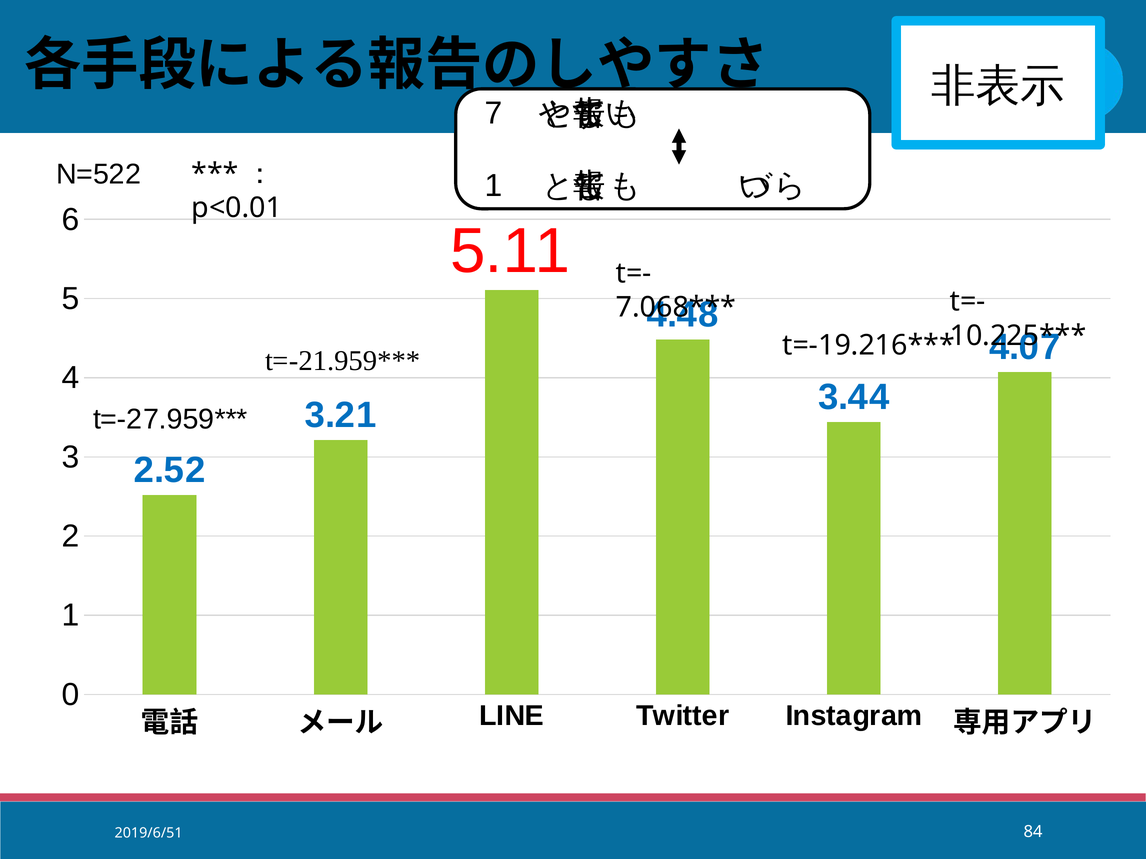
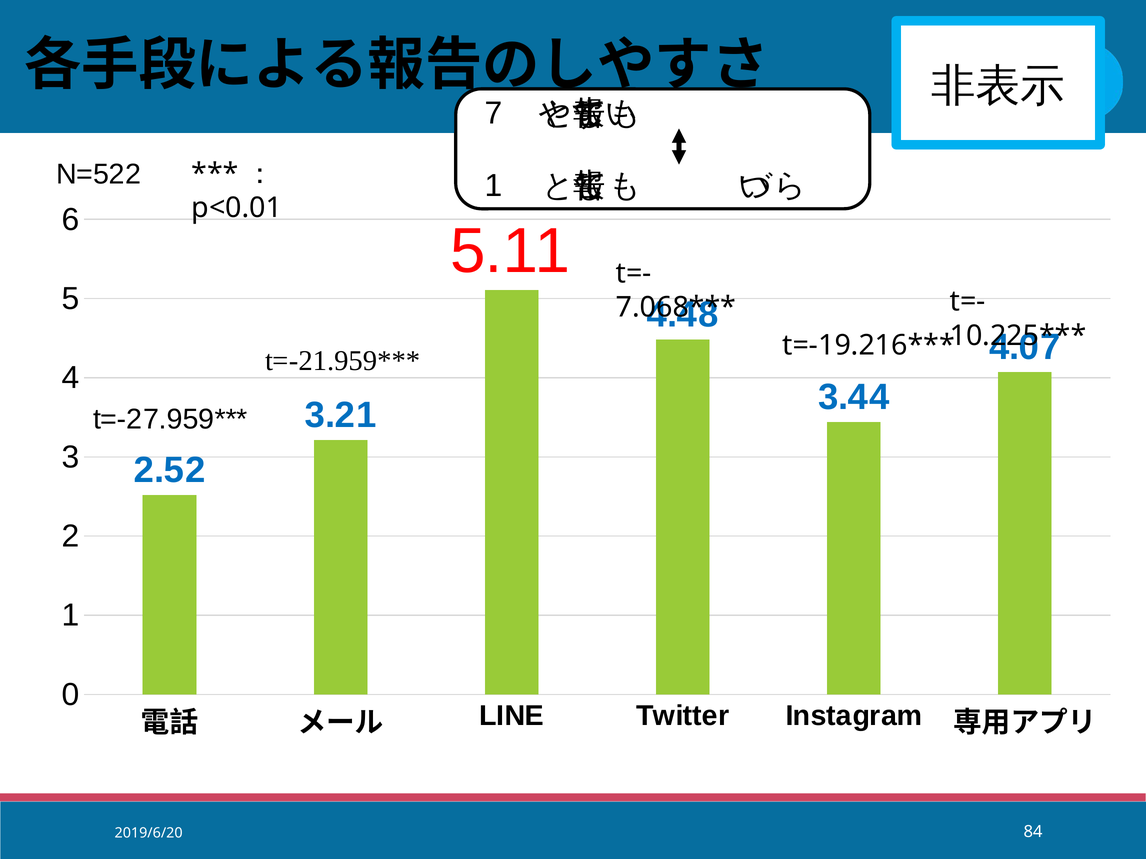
2019/6/51: 2019/6/51 -> 2019/6/20 (149, 833)
